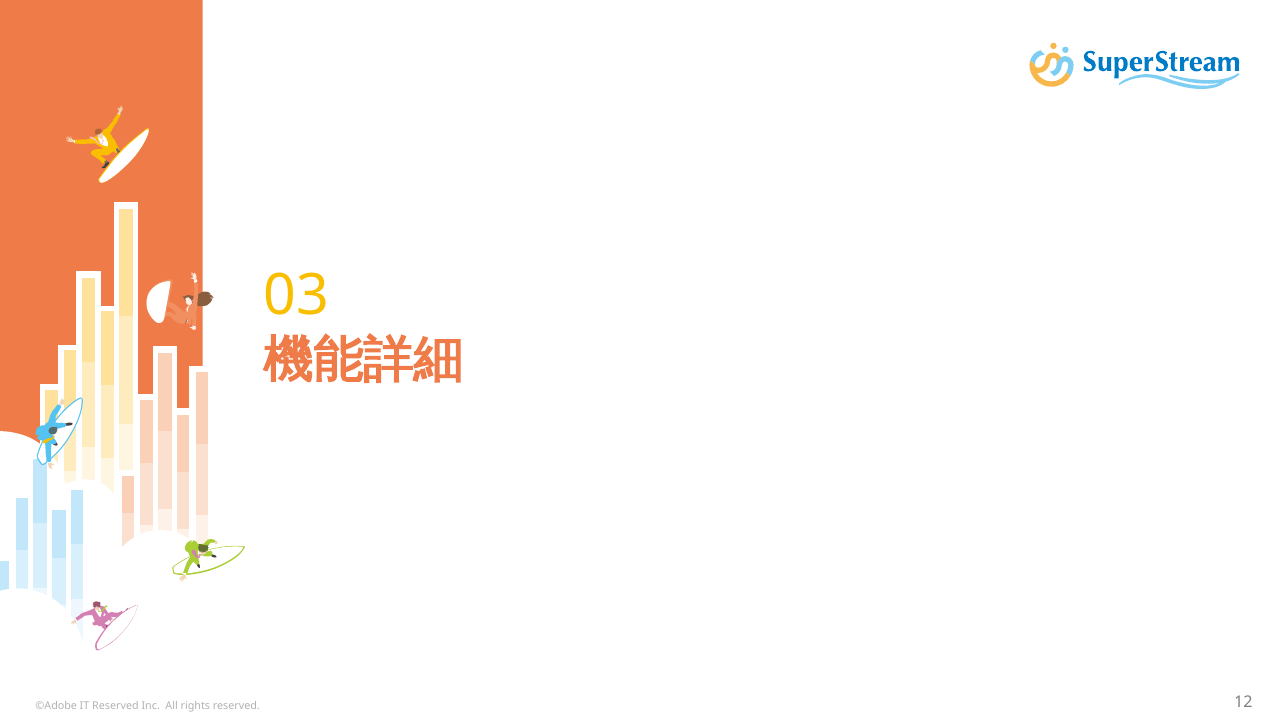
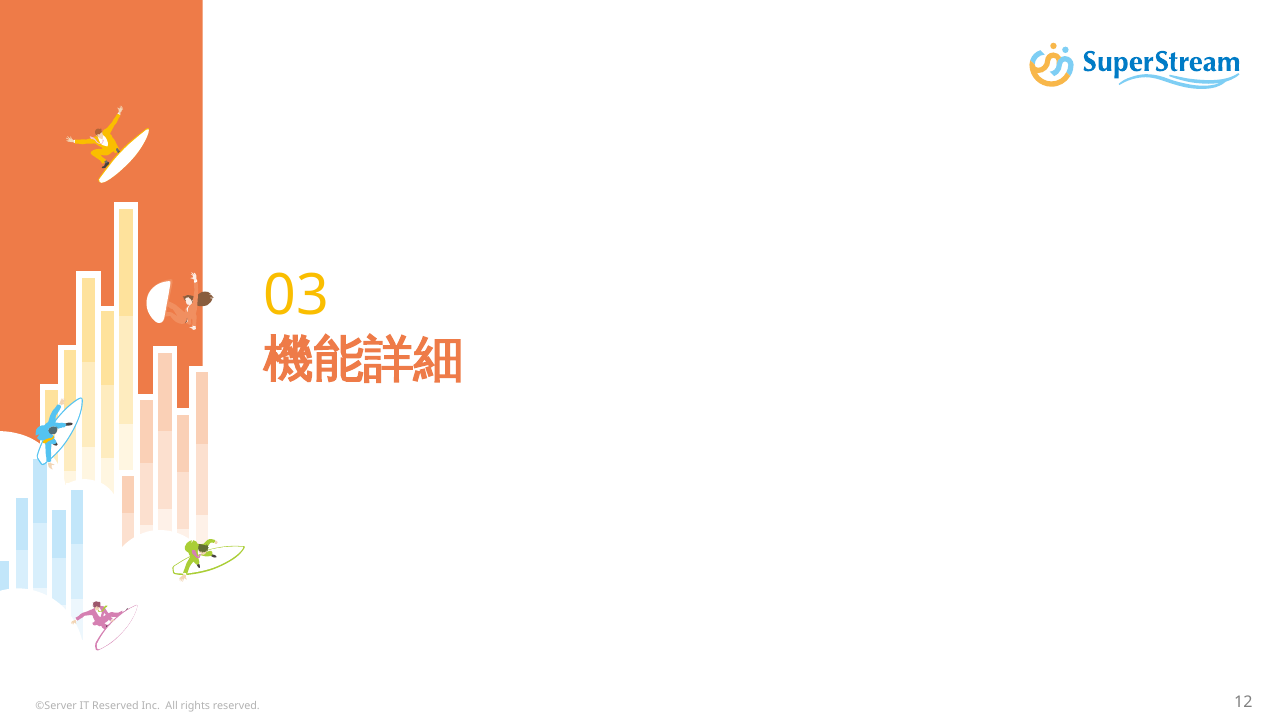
©Adobe: ©Adobe -> ©Server (56, 706)
